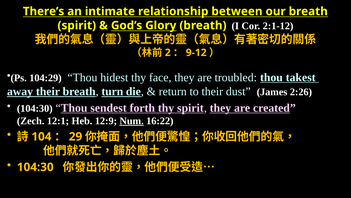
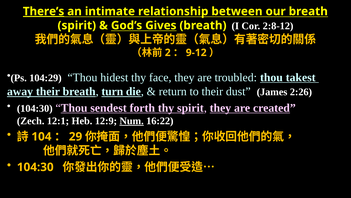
There’s underline: none -> present (44, 11)
Glory: Glory -> Gives (161, 25)
2:1-12: 2:1-12 -> 2:8-12 (278, 26)
